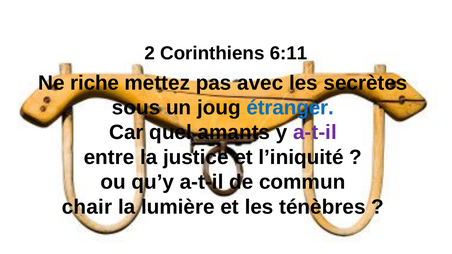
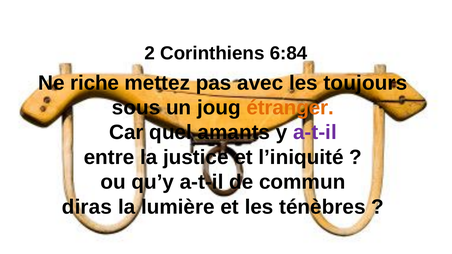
6:11: 6:11 -> 6:84 (289, 53)
secrètes: secrètes -> toujours (365, 83)
étranger colour: blue -> orange (290, 108)
chair: chair -> diras (87, 207)
